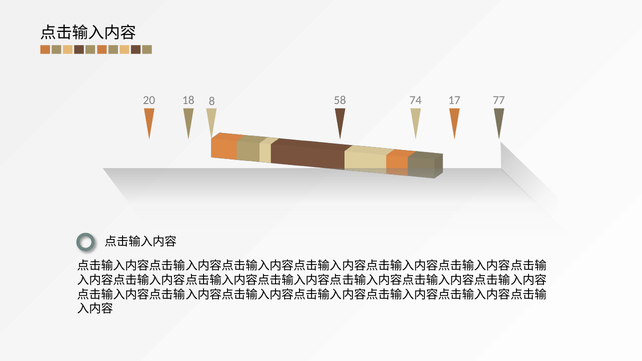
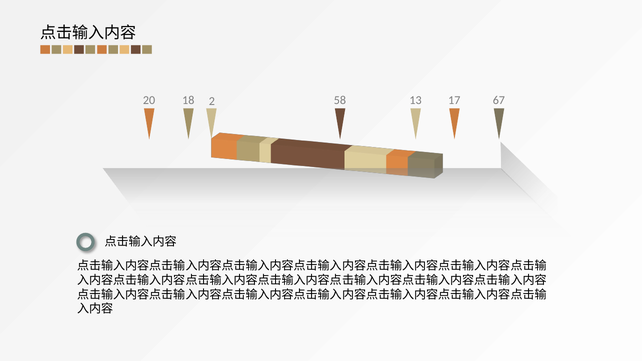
8: 8 -> 2 (212, 101)
74: 74 -> 13 (416, 101)
77: 77 -> 67 (499, 101)
